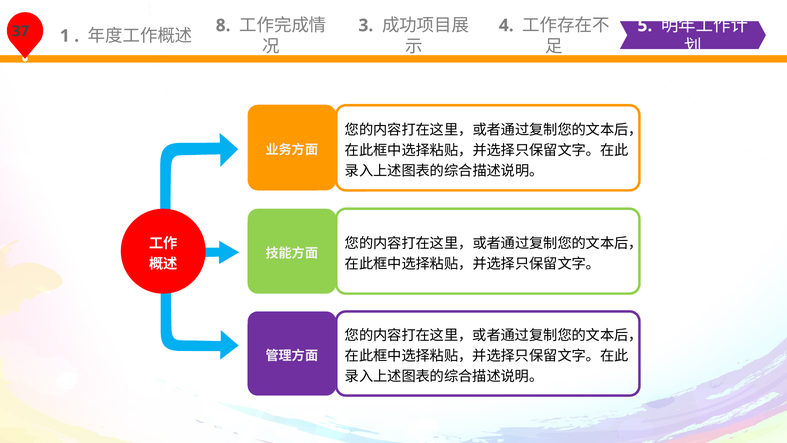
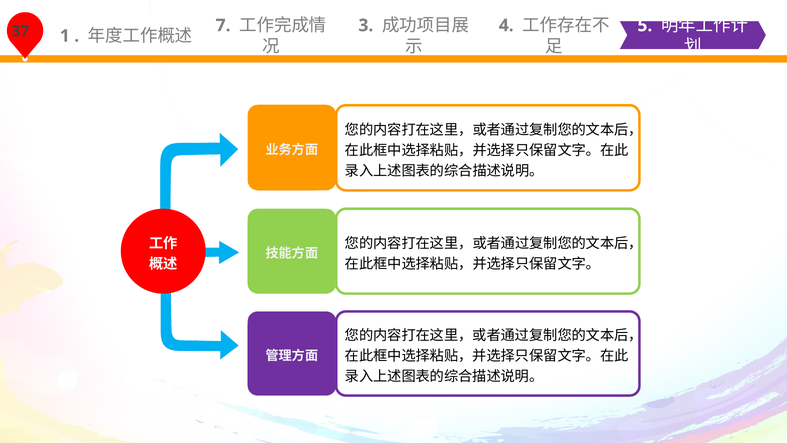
8: 8 -> 7 (223, 25)
